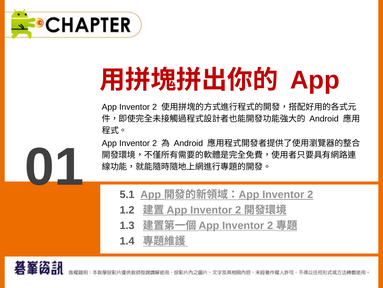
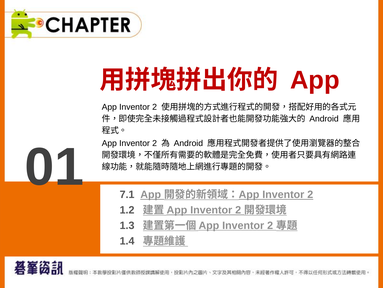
5.1: 5.1 -> 7.1 (127, 194)
